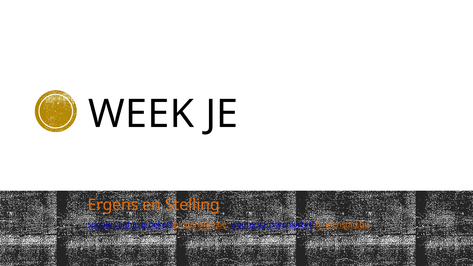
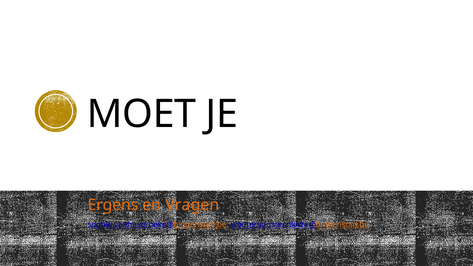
WEEK: WEEK -> MOET (142, 114)
Stelling: Stelling -> Vragen (192, 205)
